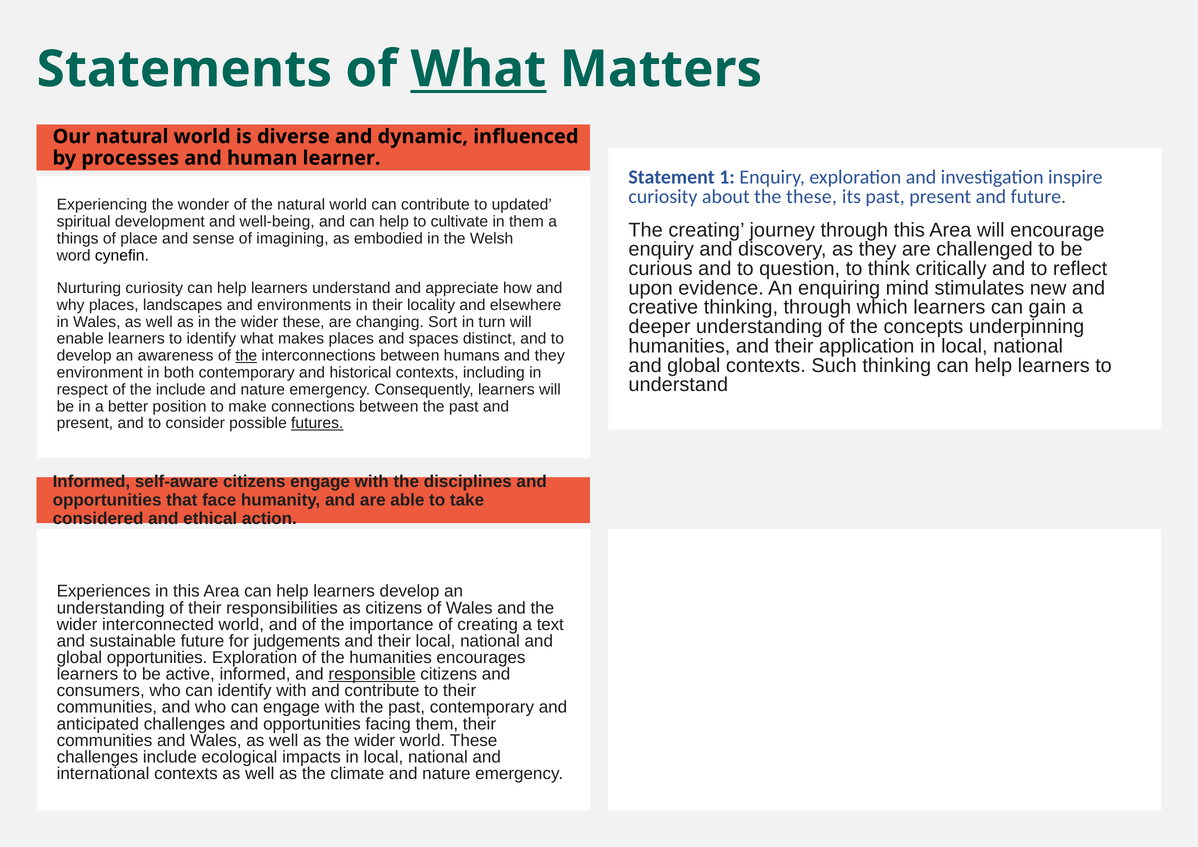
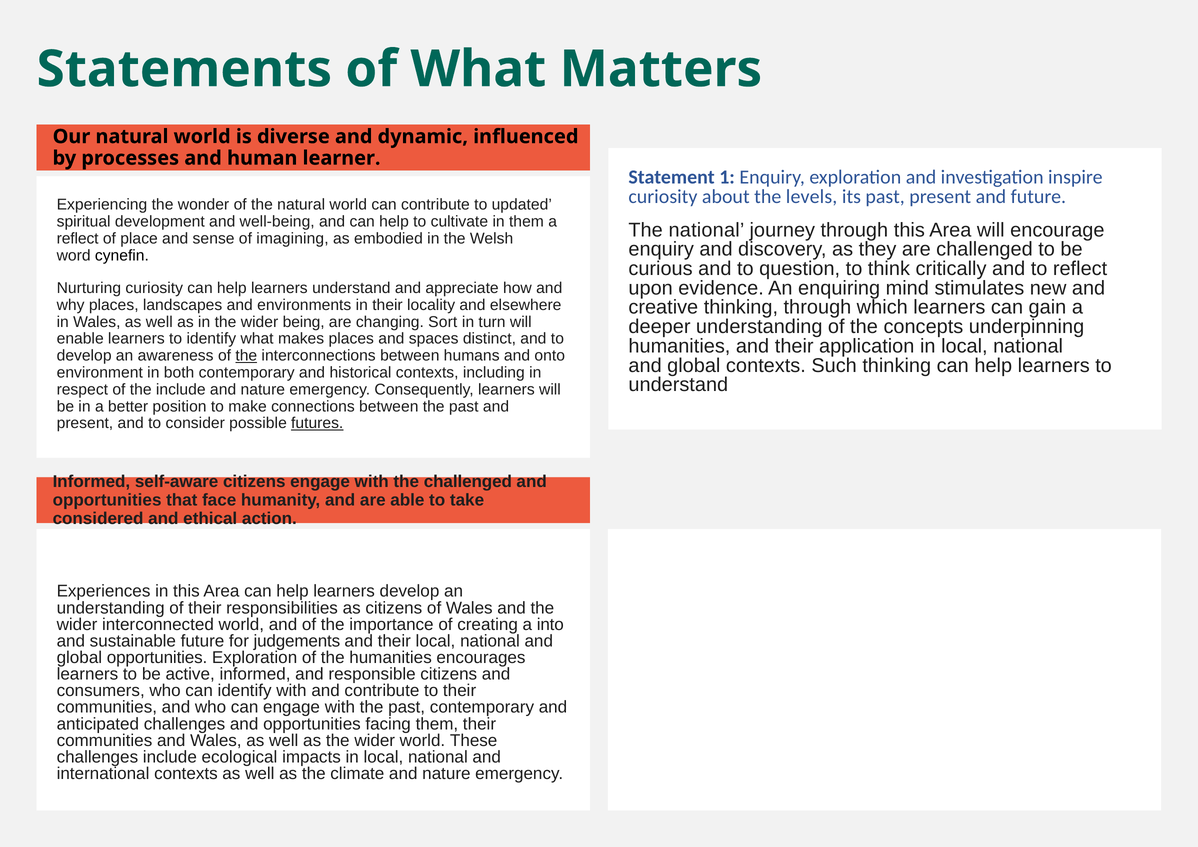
What underline: present -> none (478, 69)
the these: these -> levels (812, 196)
The creating: creating -> national (706, 230)
things: things -> reflect (78, 239)
wider these: these -> being (304, 322)
and they: they -> onto (550, 356)
the disciplines: disciplines -> challenged (468, 482)
text: text -> into (550, 624)
responsible underline: present -> none (372, 674)
